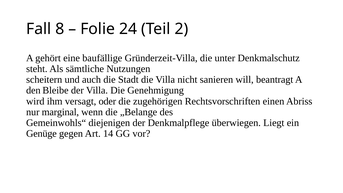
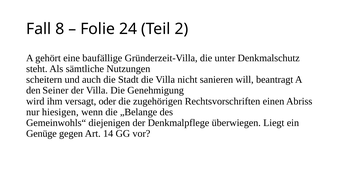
Bleibe: Bleibe -> Seiner (55, 90)
marginal: marginal -> hiesigen (60, 112)
